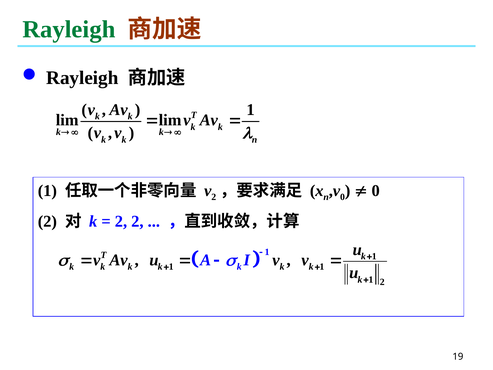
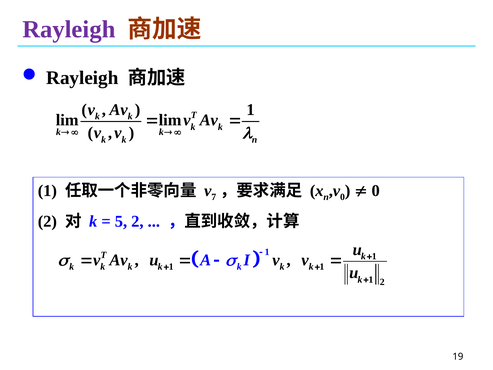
Rayleigh colour: green -> purple (69, 29)
2: 2 -> 7 (214, 197)
2: 2 -> 5 (121, 221)
